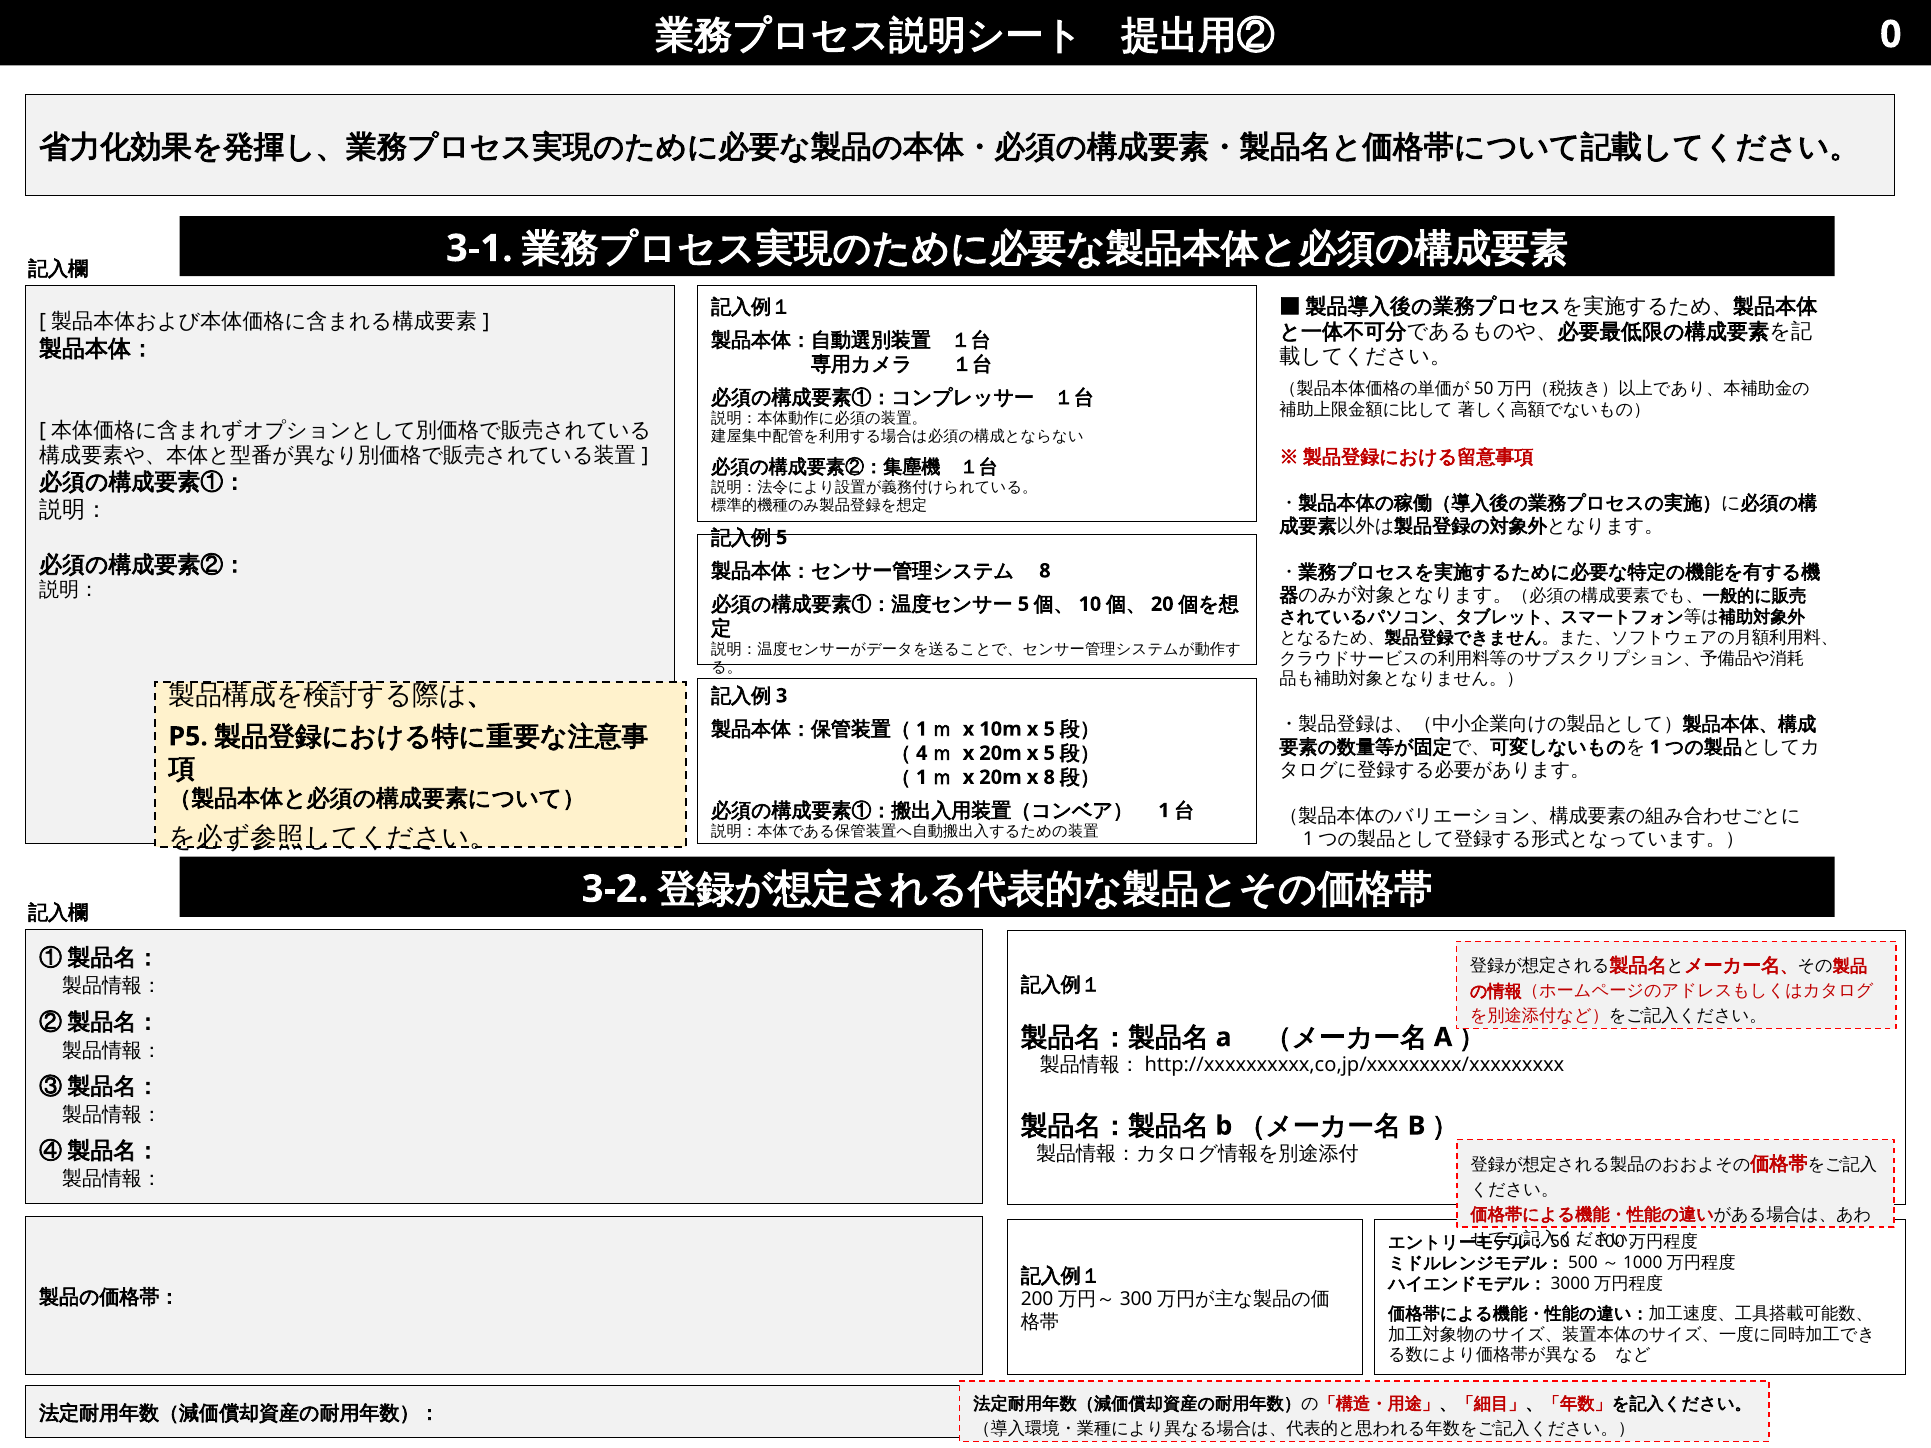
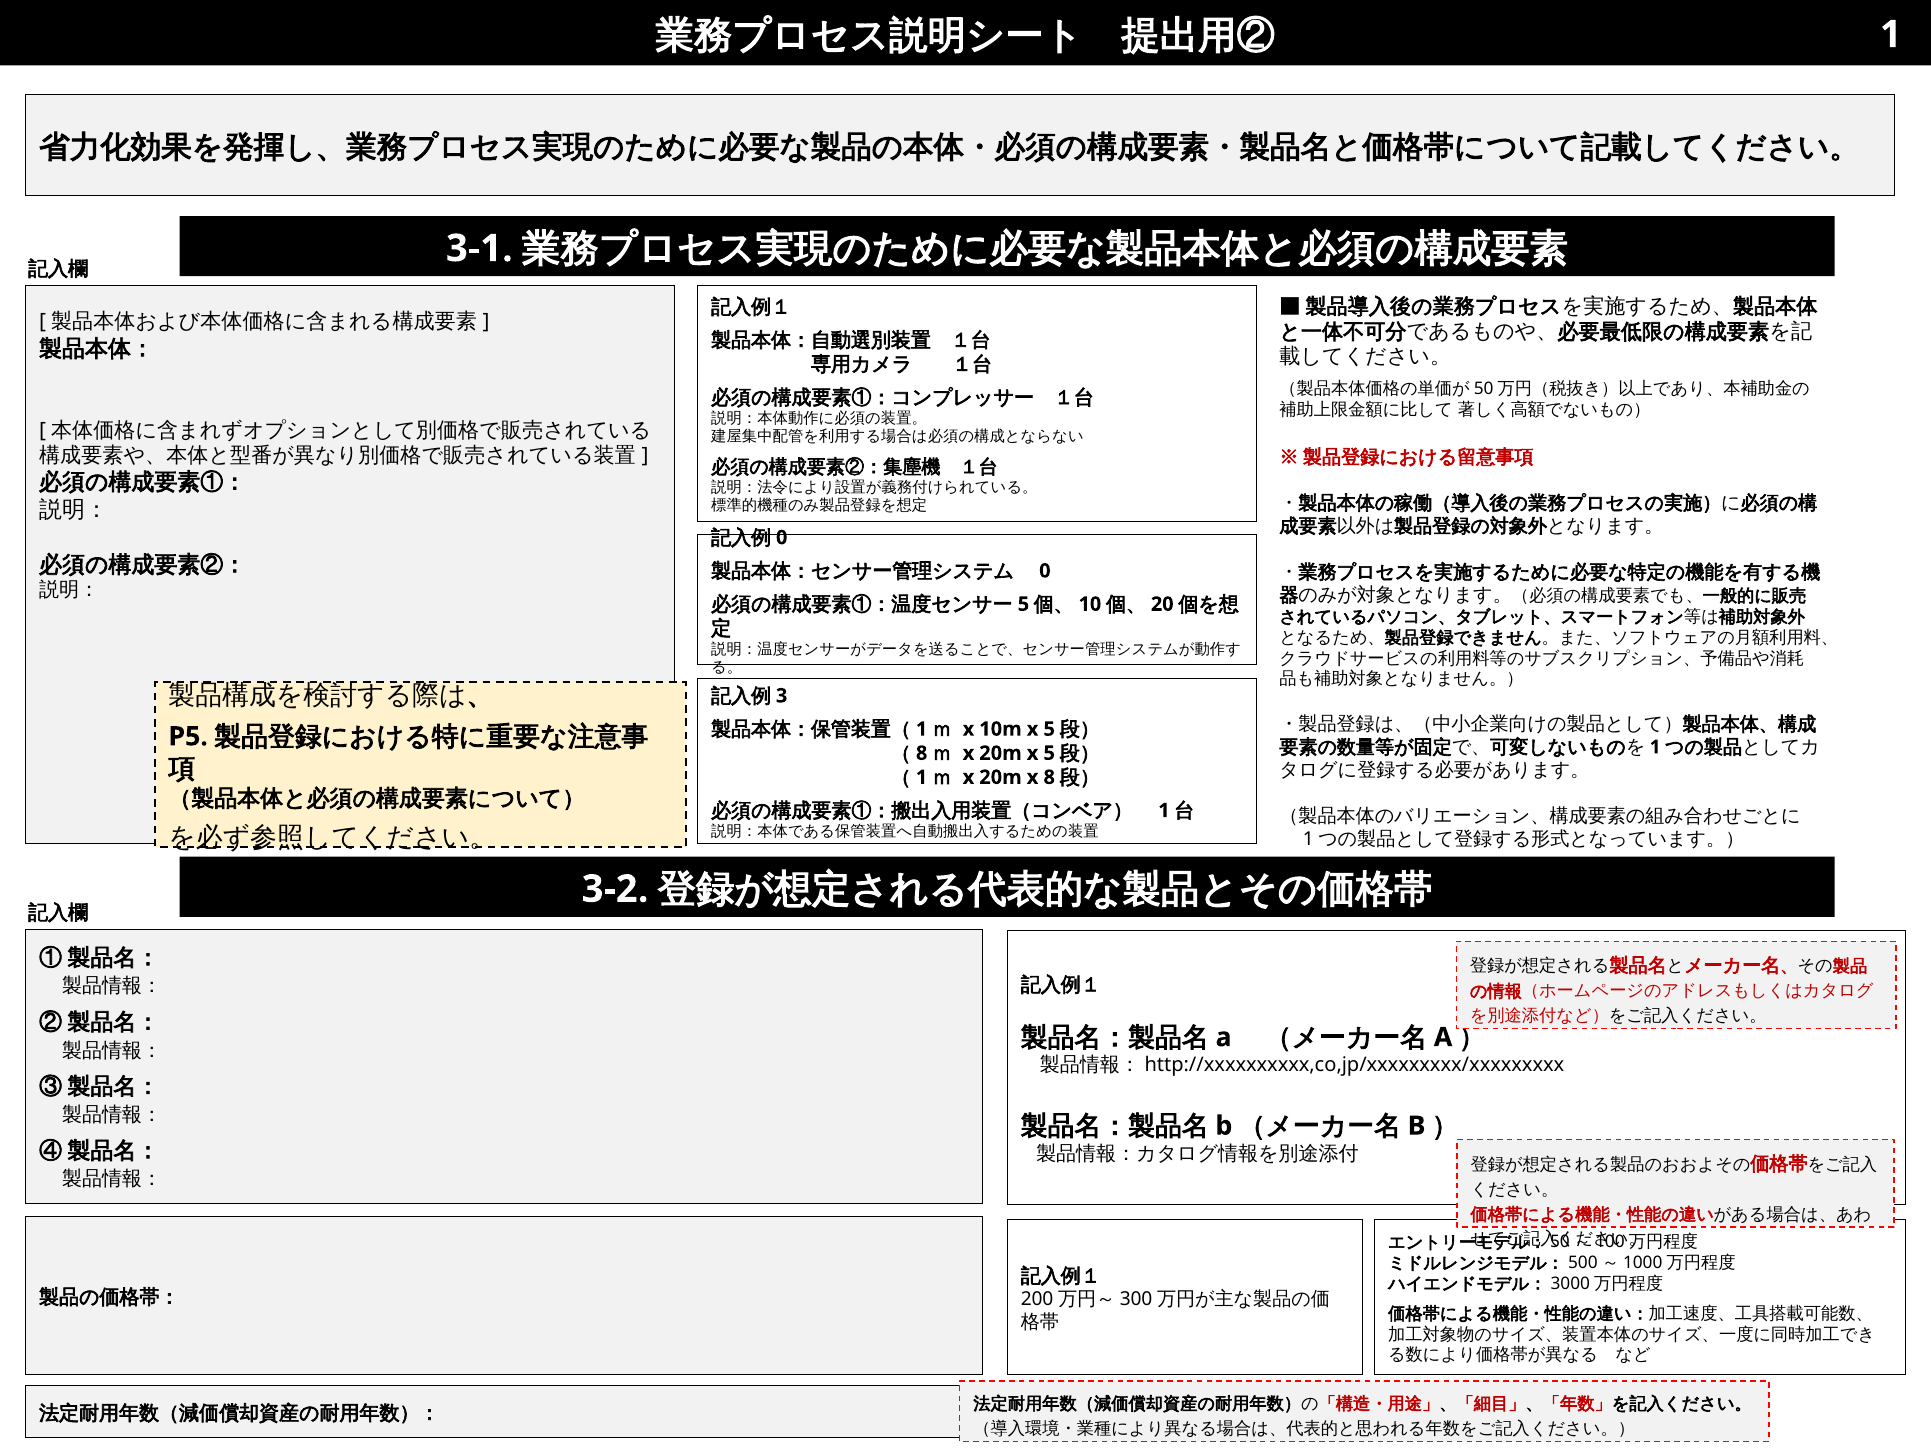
0: 0 -> 1 (1891, 35)
5: 5 -> 0 (782, 538)
8: 8 -> 0 (1045, 571)
4: 4 -> 8 (922, 753)
